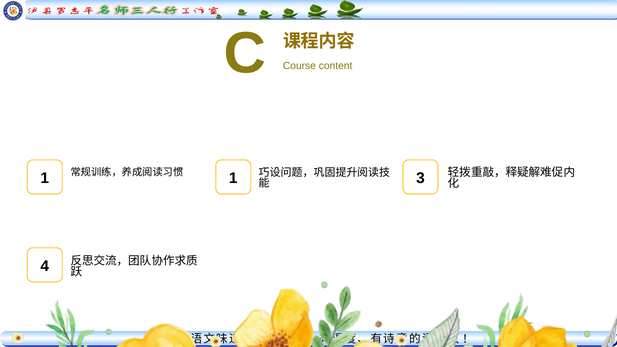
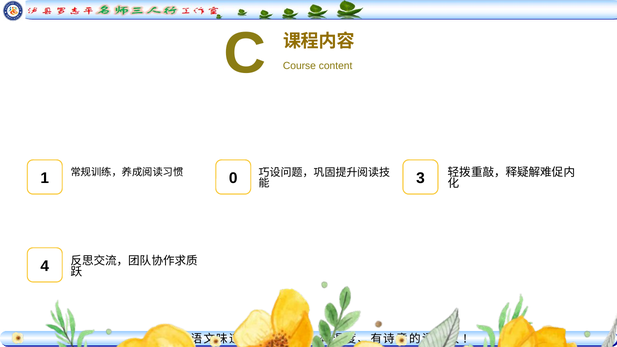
1 1: 1 -> 0 (233, 178)
